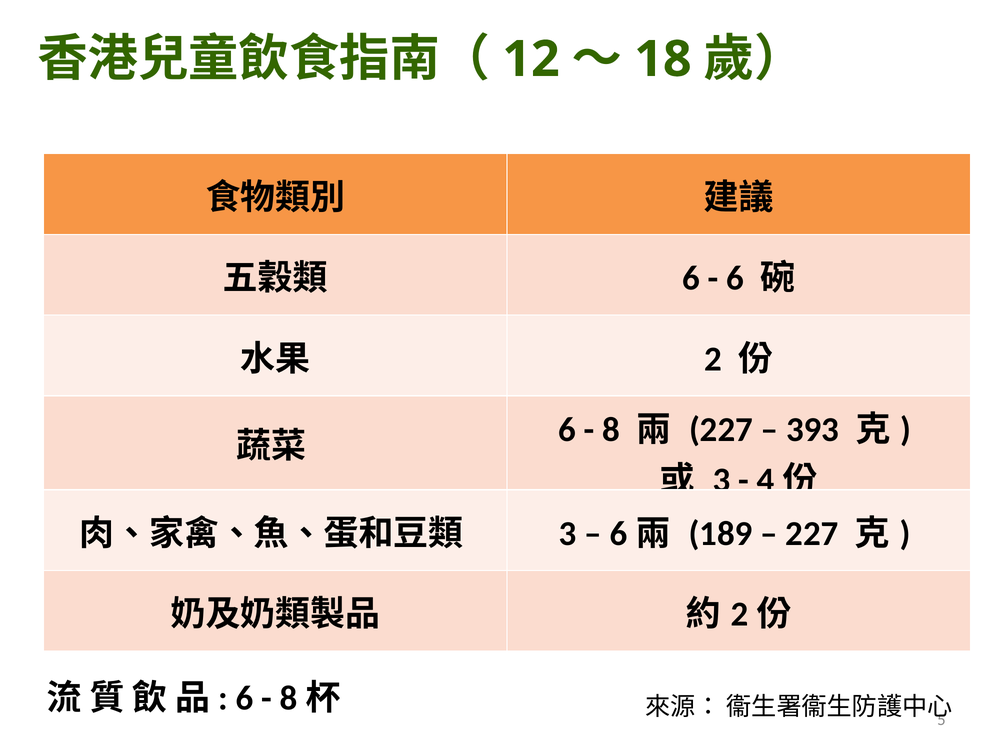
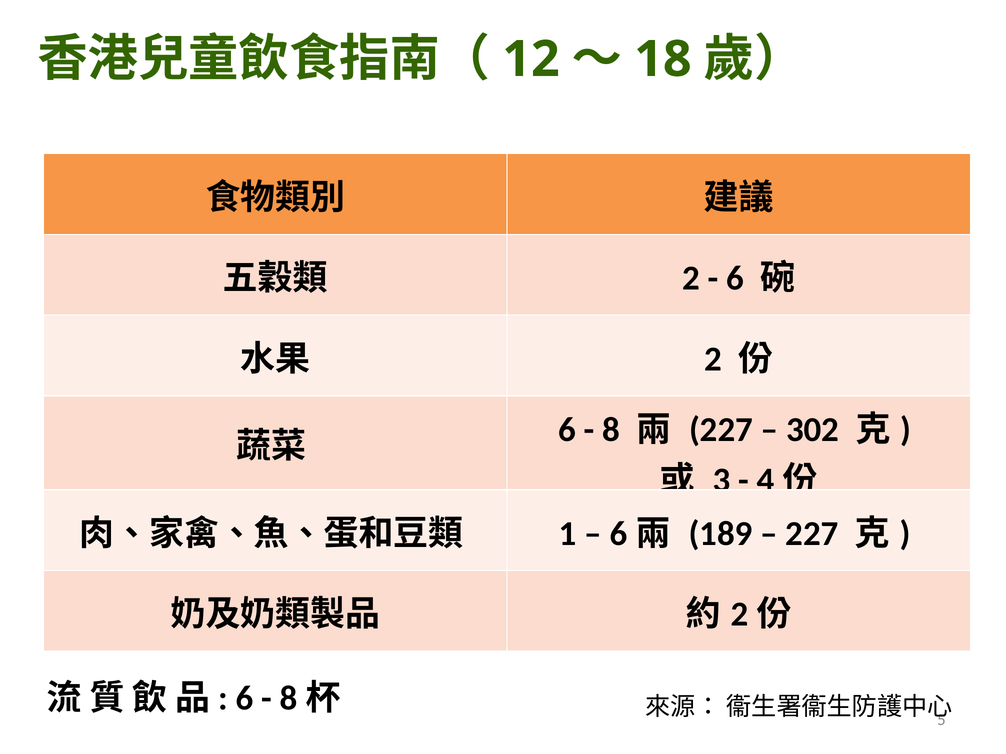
6: 6 -> 2 (691, 279)
393: 393 -> 302 (813, 430)
3: 3 -> 1 (568, 534)
